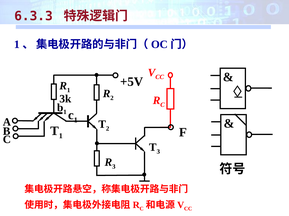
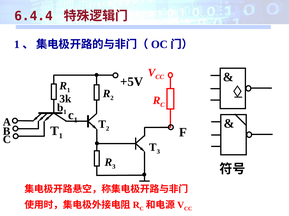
6.3.3: 6.3.3 -> 6.4.4 (34, 16)
